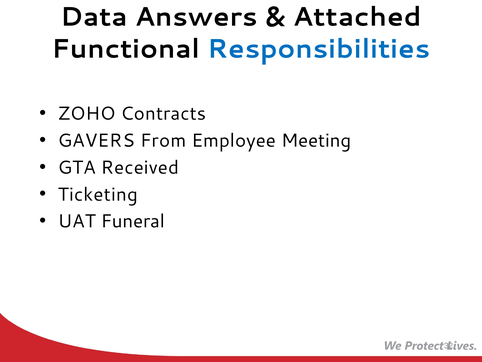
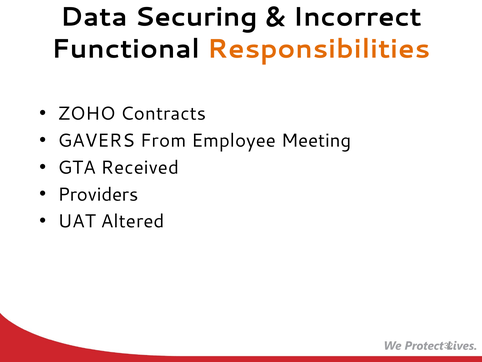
Answers: Answers -> Securing (196, 17)
Attached: Attached -> Incorrect (357, 17)
Responsibilities colour: blue -> orange (319, 49)
Ticketing: Ticketing -> Providers (98, 194)
Funeral: Funeral -> Altered (133, 221)
